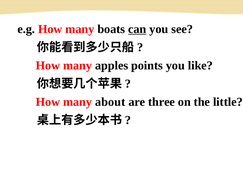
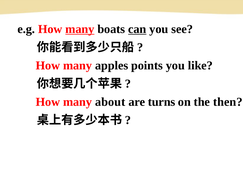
many underline: none -> present (80, 29)
three: three -> turns (162, 102)
little: little -> then (228, 102)
